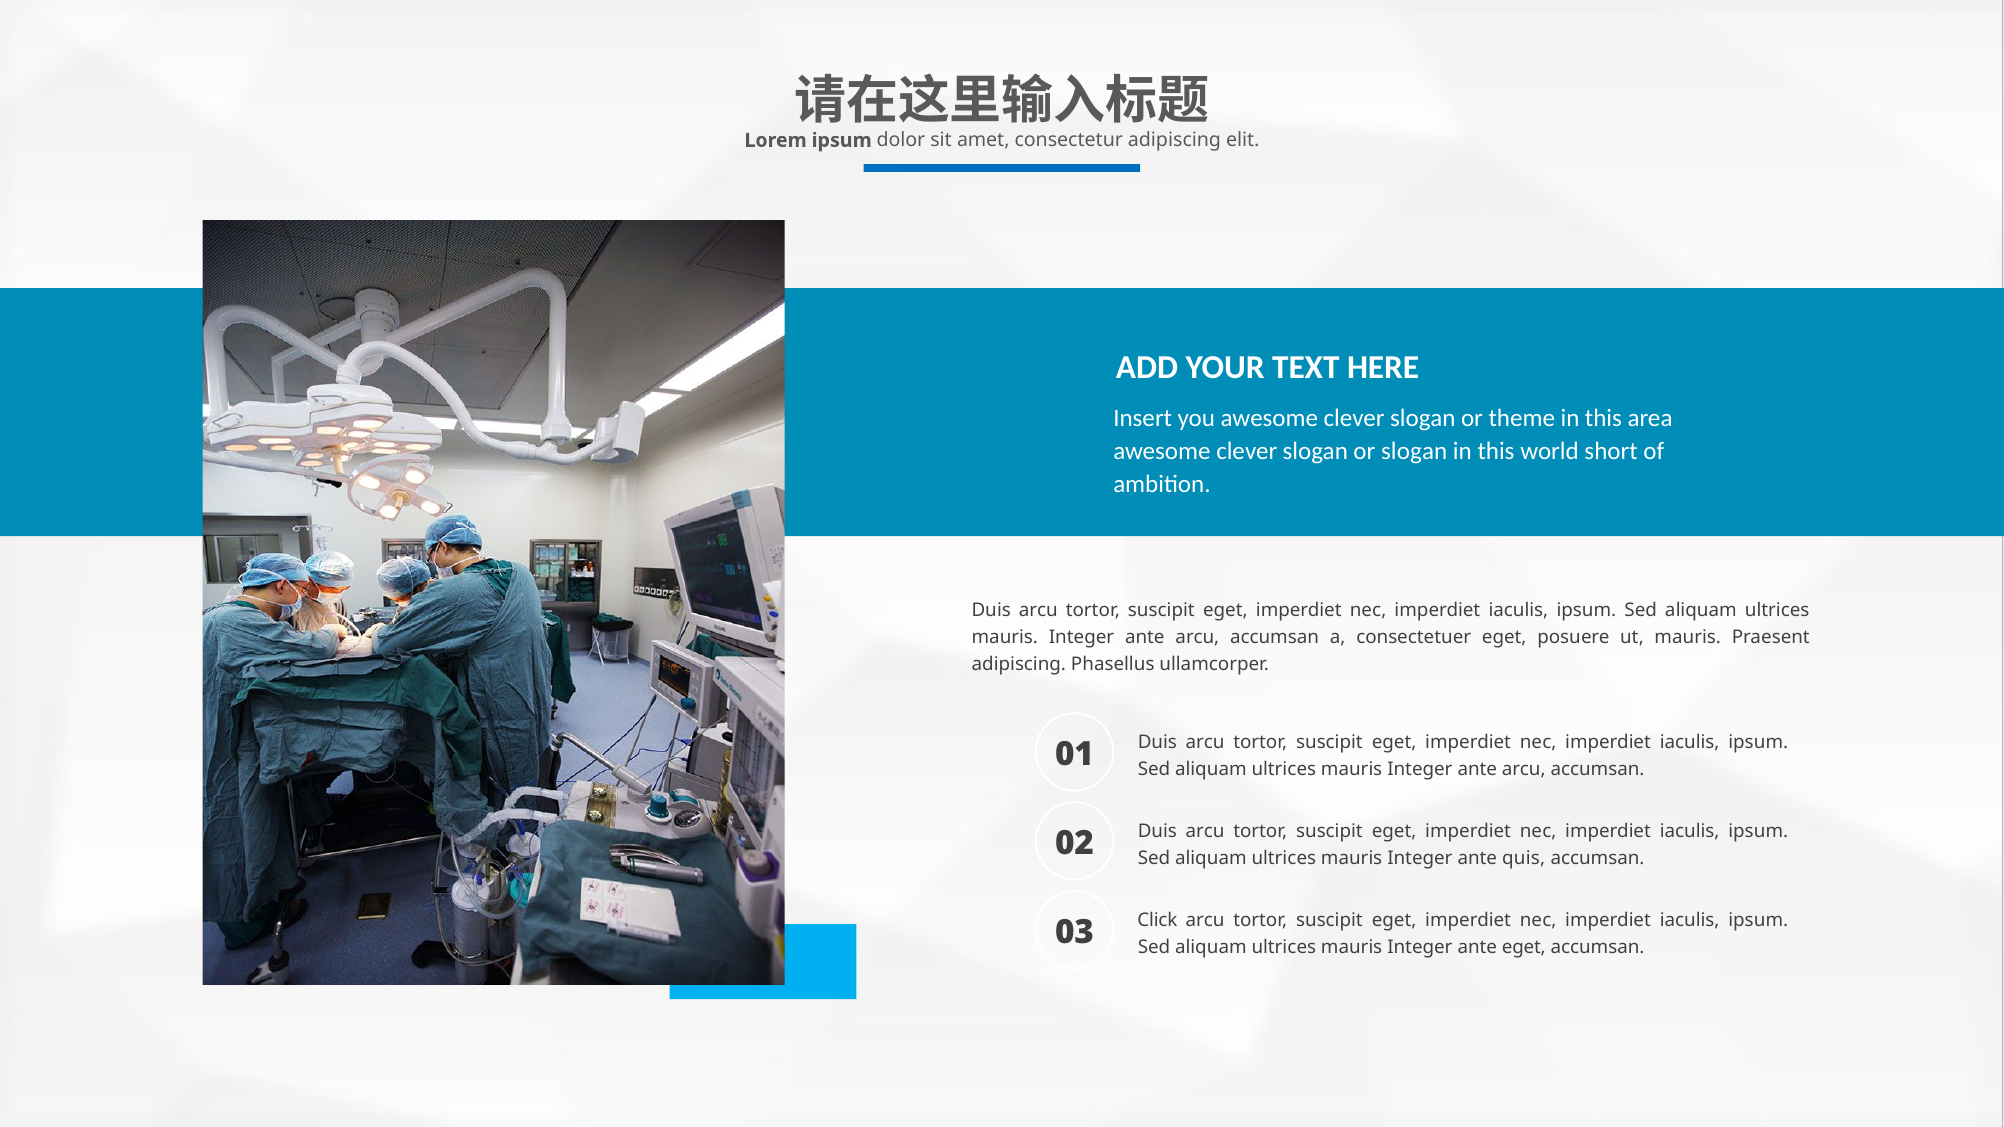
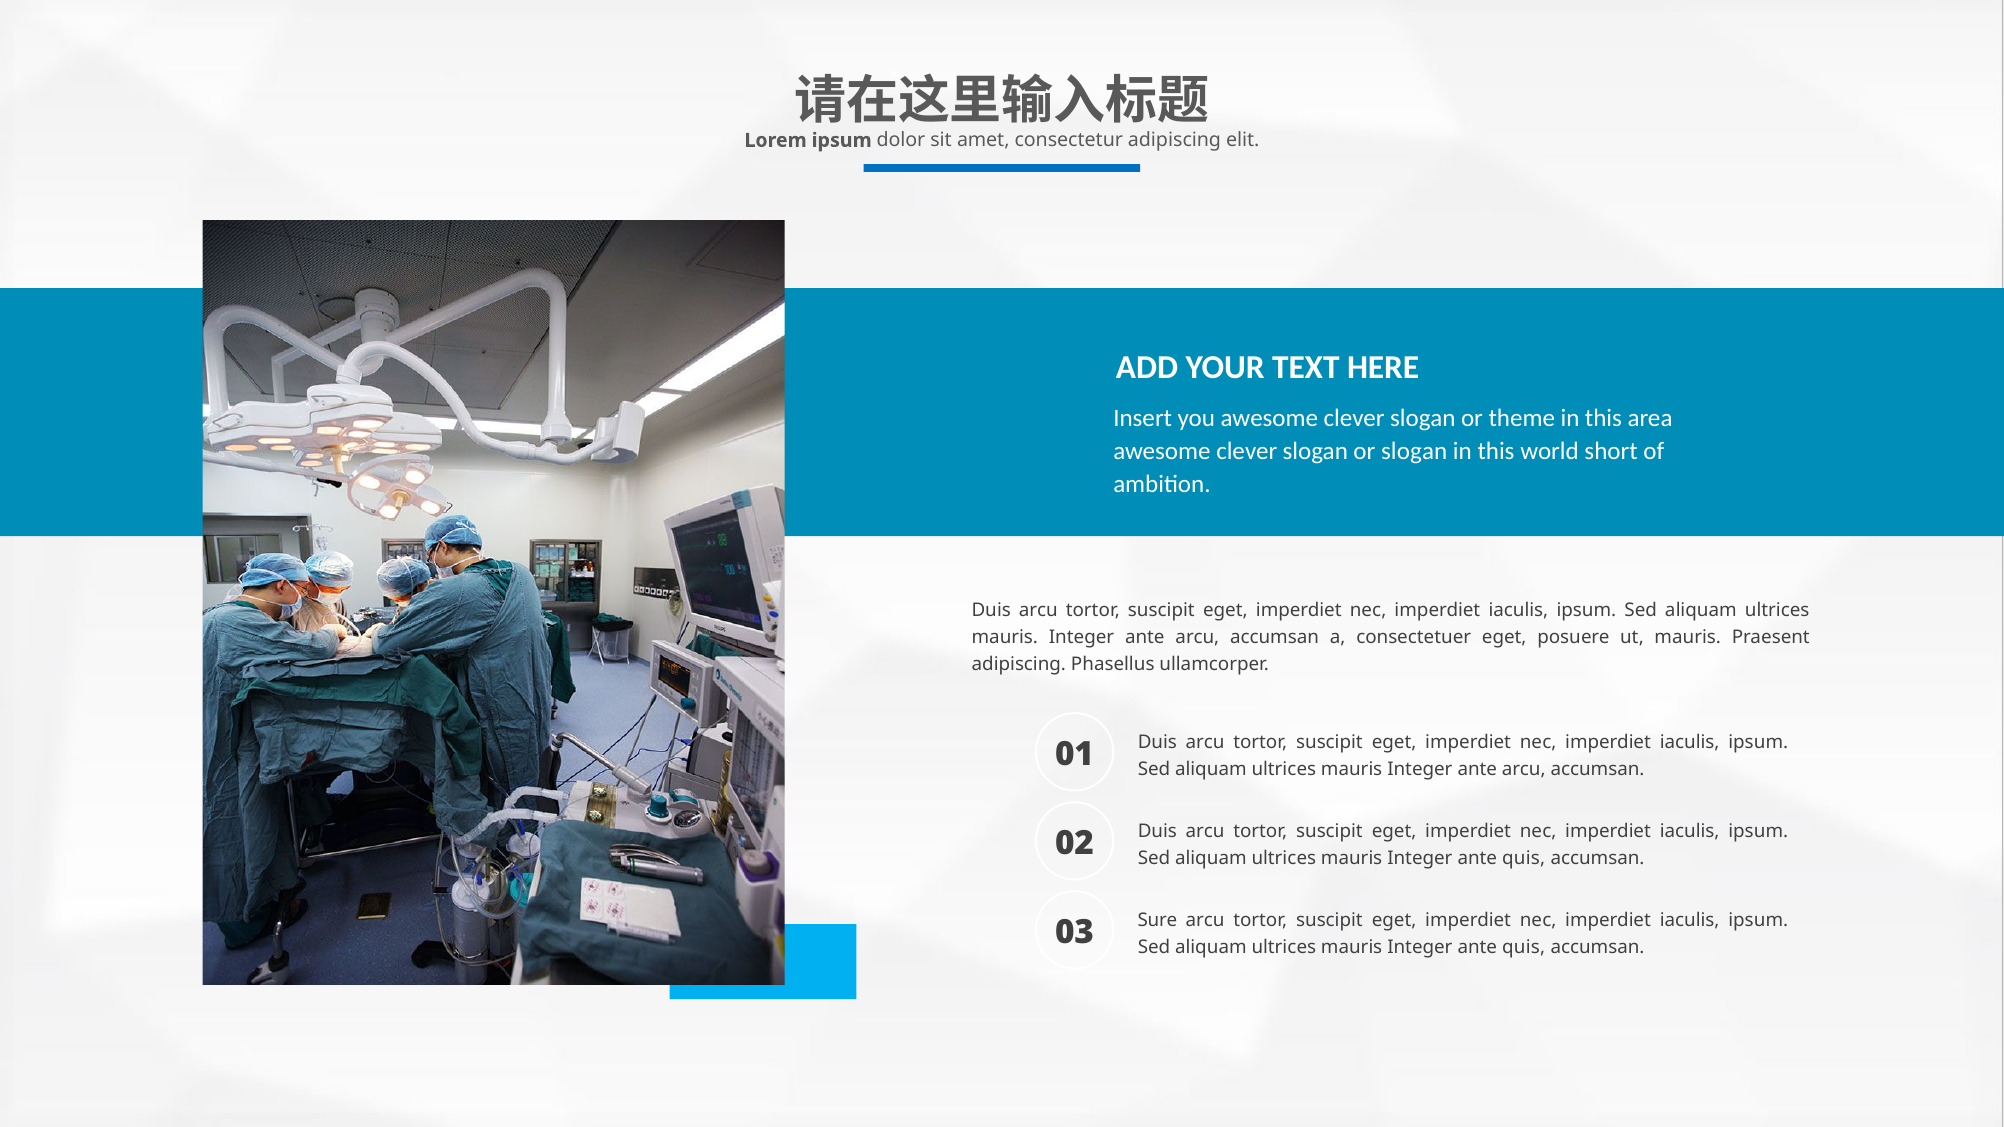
Click: Click -> Sure (1157, 921)
eget: eget -> quis (1524, 948)
